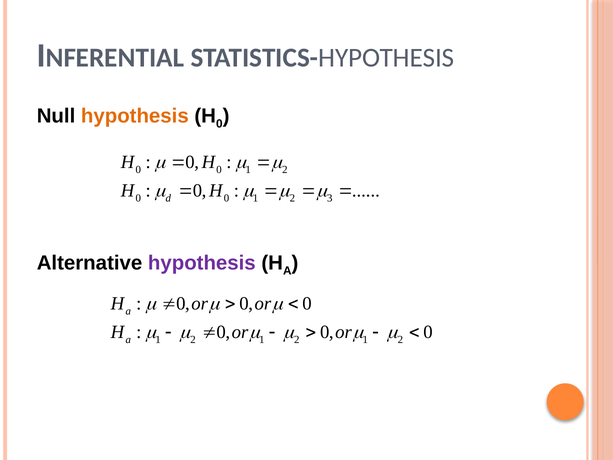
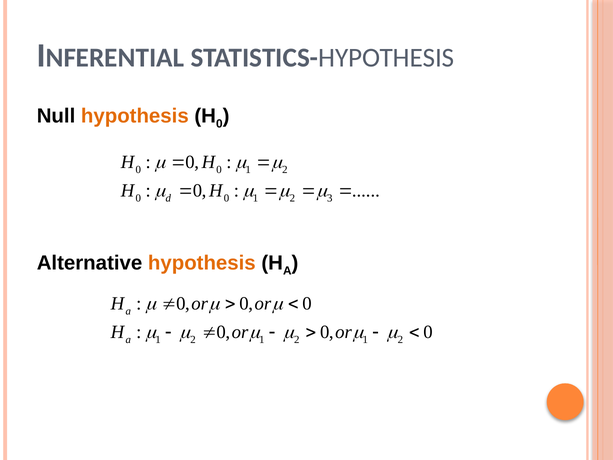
hypothesis colour: purple -> orange (202, 263)
